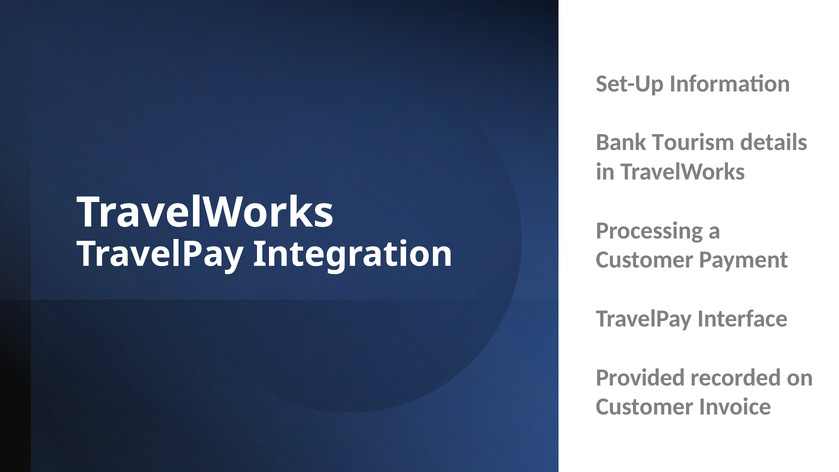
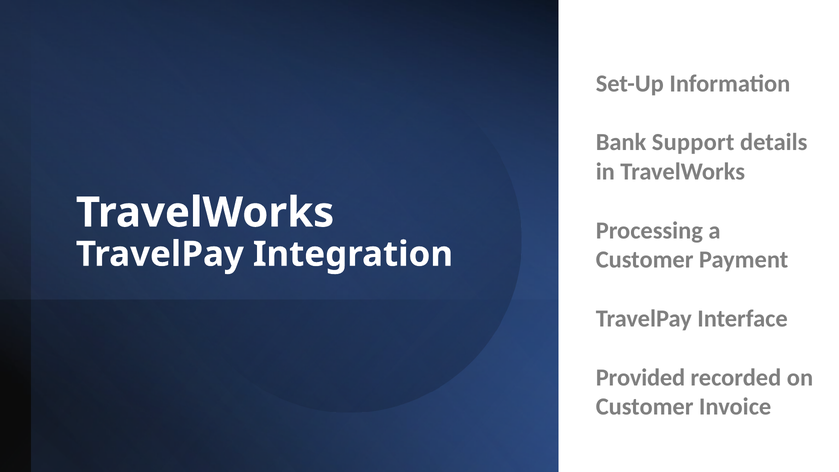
Tourism: Tourism -> Support (693, 142)
